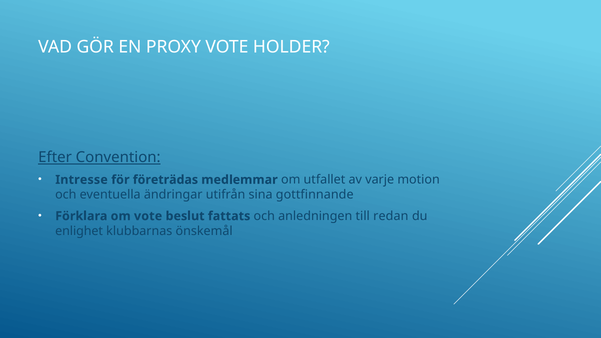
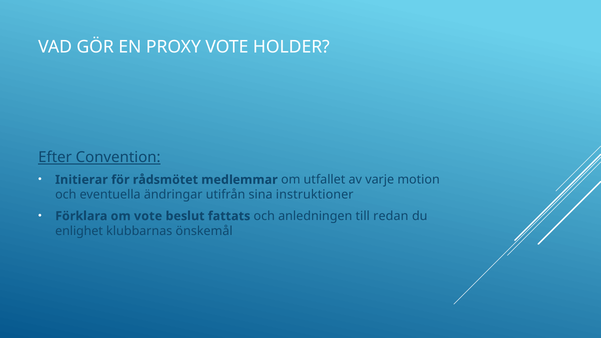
Intresse: Intresse -> Initierar (82, 180)
företrädas: företrädas -> rådsmötet (165, 180)
gottfinnande: gottfinnande -> instruktioner (315, 195)
